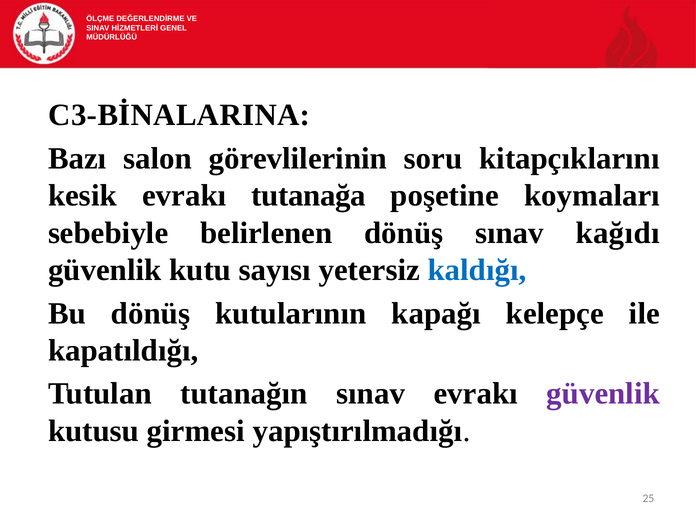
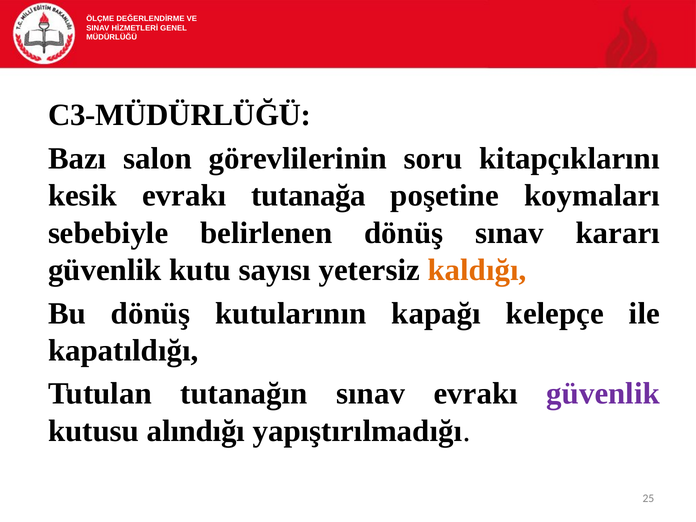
C3-BİNALARINA: C3-BİNALARINA -> C3-MÜDÜRLÜĞÜ (180, 115)
kağıdı: kağıdı -> kararı (618, 233)
kaldığı colour: blue -> orange (477, 270)
girmesi: girmesi -> alındığı (196, 431)
